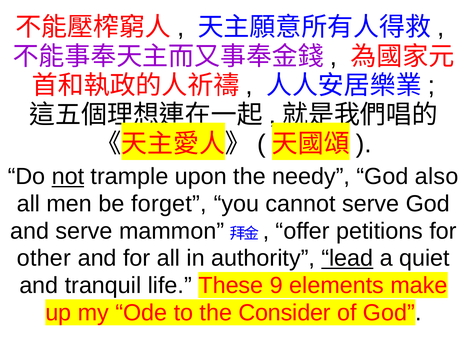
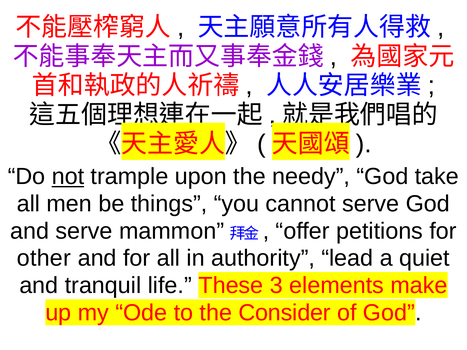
also: also -> take (437, 177)
forget: forget -> things (169, 204)
lead underline: present -> none (347, 258)
9: 9 -> 3 (276, 286)
